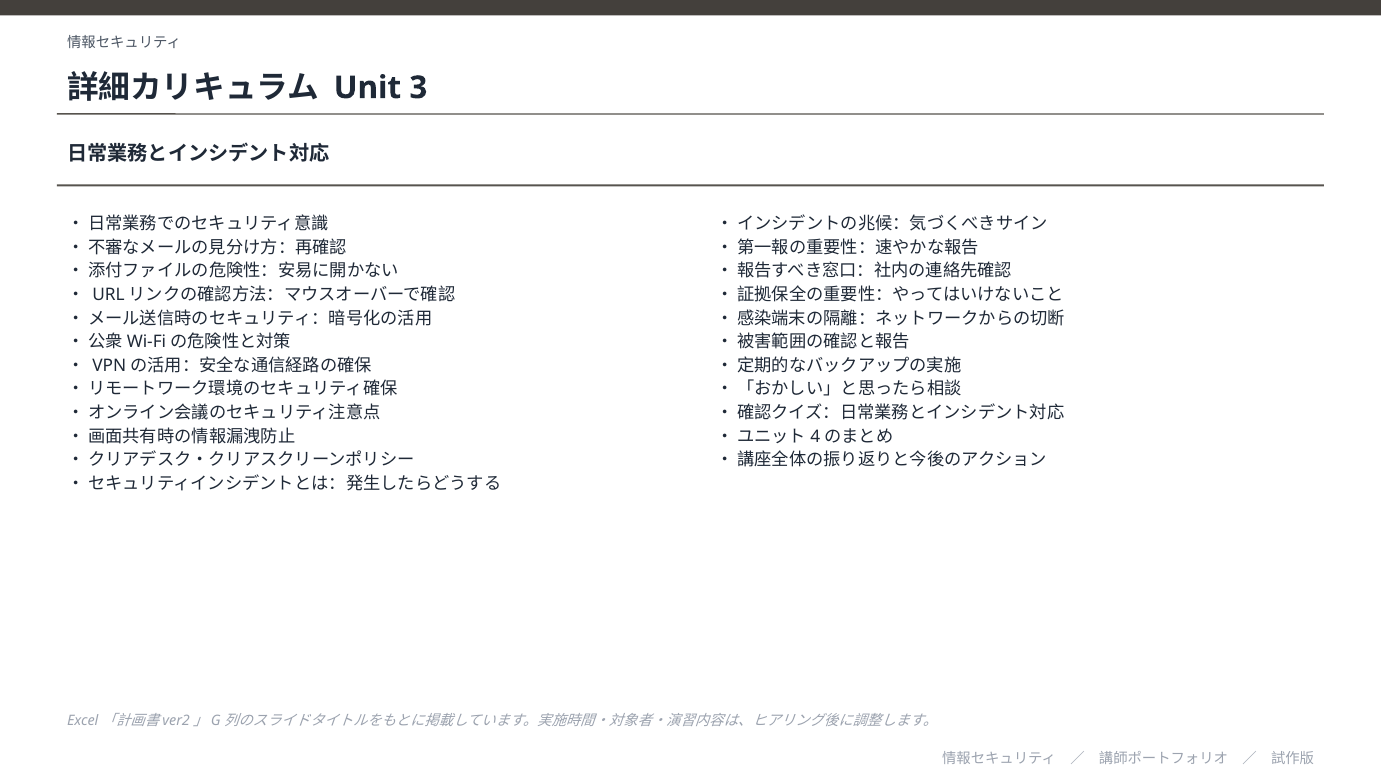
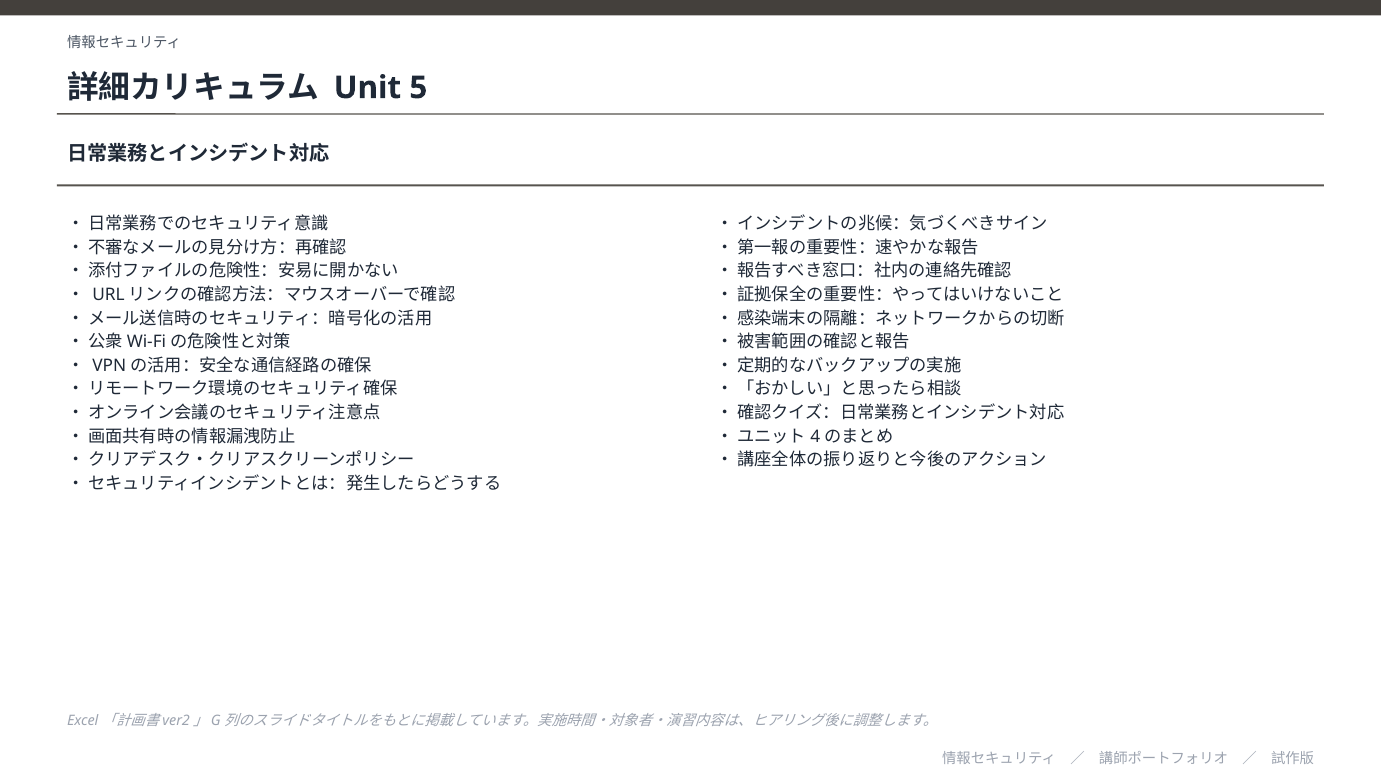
3: 3 -> 5 (418, 88)
